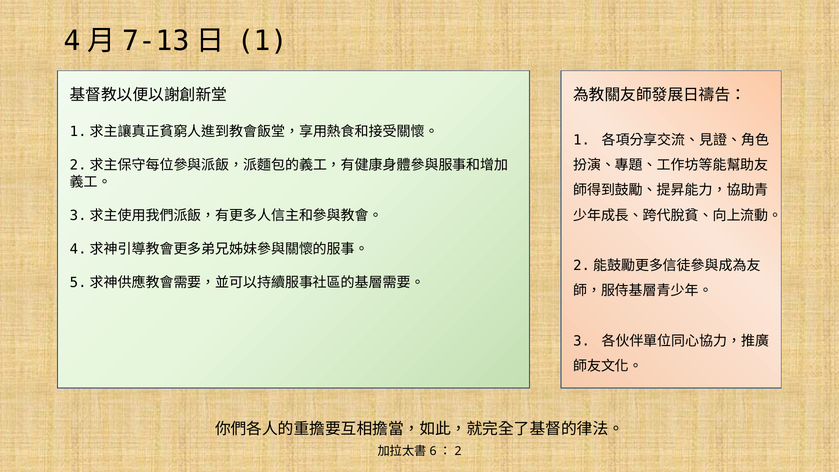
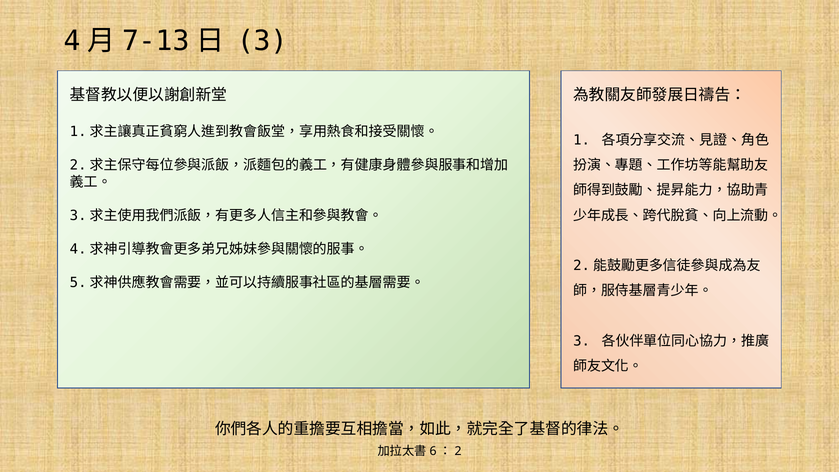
1: 1 -> 3 (262, 41)
